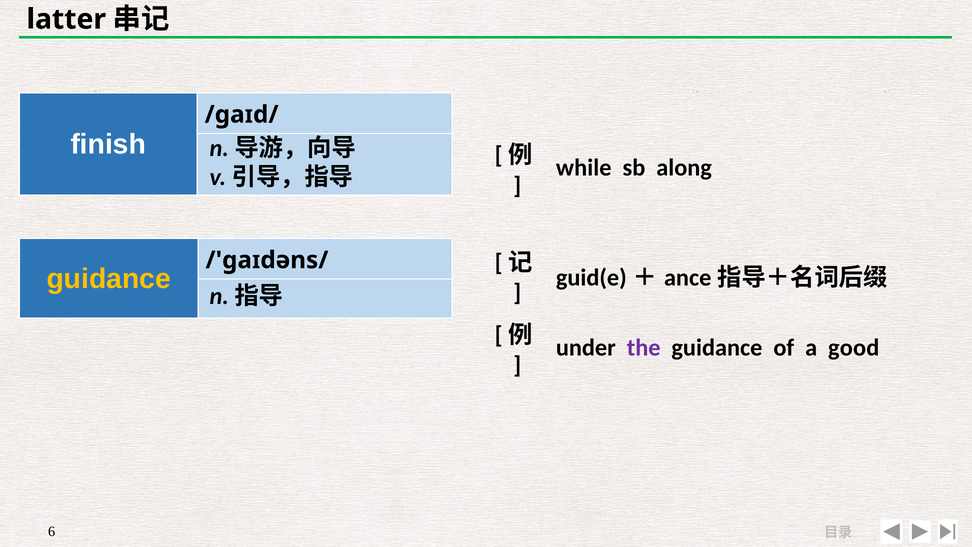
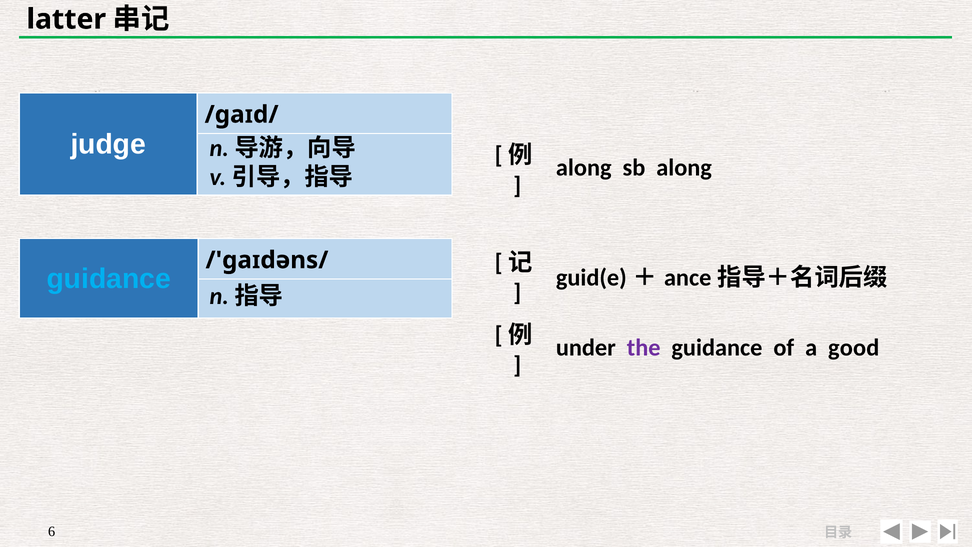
finish: finish -> judge (108, 145)
while: while -> along (584, 168)
guidance colour: yellow -> light blue (109, 279)
